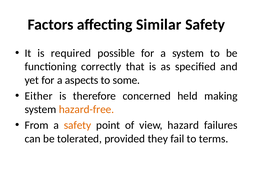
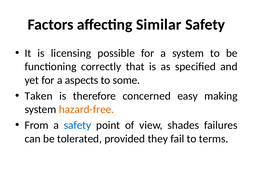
required: required -> licensing (71, 53)
Either: Either -> Taken (39, 96)
held: held -> easy (188, 96)
safety colour: orange -> blue (78, 125)
hazard: hazard -> shades (183, 125)
